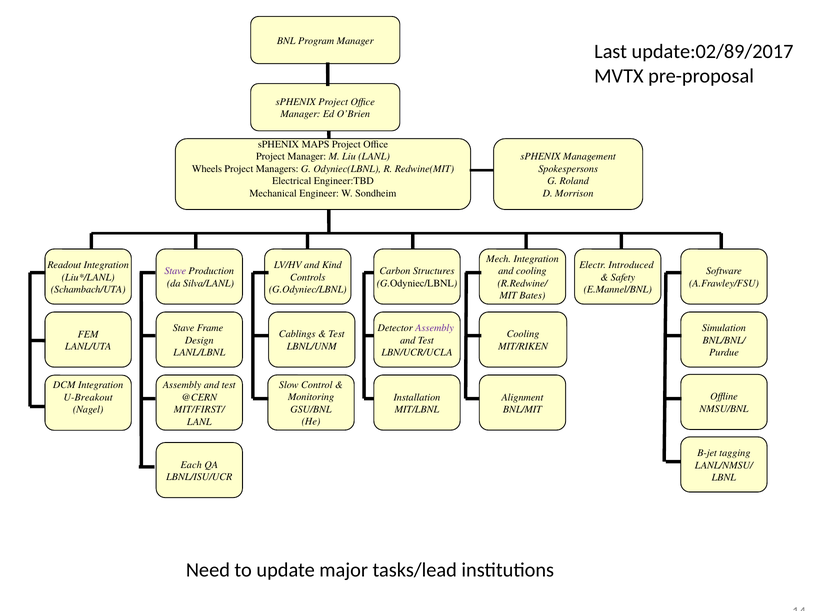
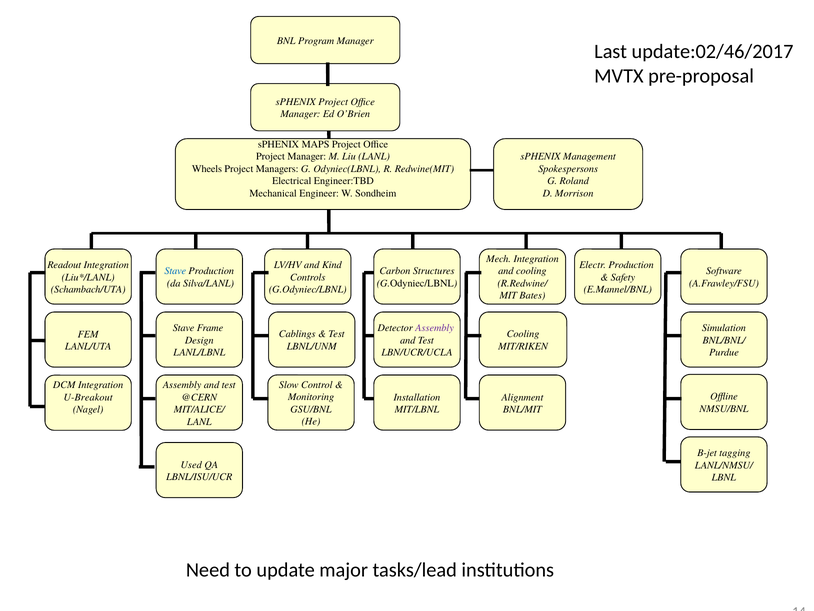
update:02/89/2017: update:02/89/2017 -> update:02/46/2017 (713, 52)
Electr Introduced: Introduced -> Production (631, 265)
Stave colour: purple -> blue (175, 271)
MIT/FIRST/: MIT/FIRST/ -> MIT/ALICE/ (199, 409)
Each: Each -> Used (191, 464)
